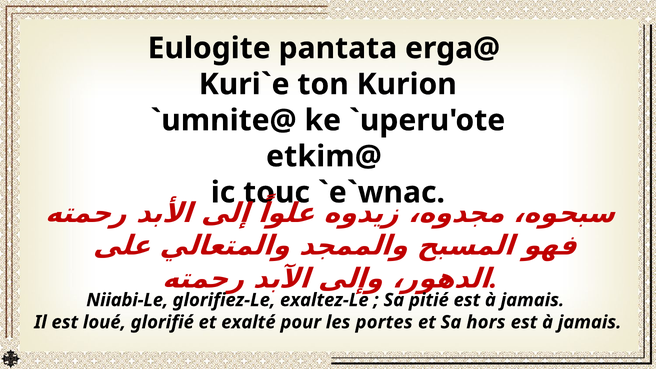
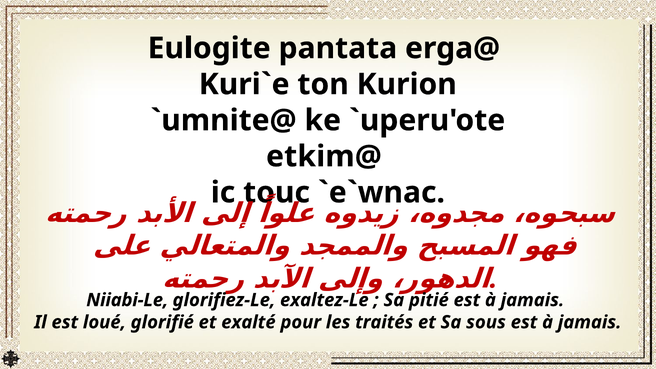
portes: portes -> traités (384, 322)
hors: hors -> sous (486, 322)
